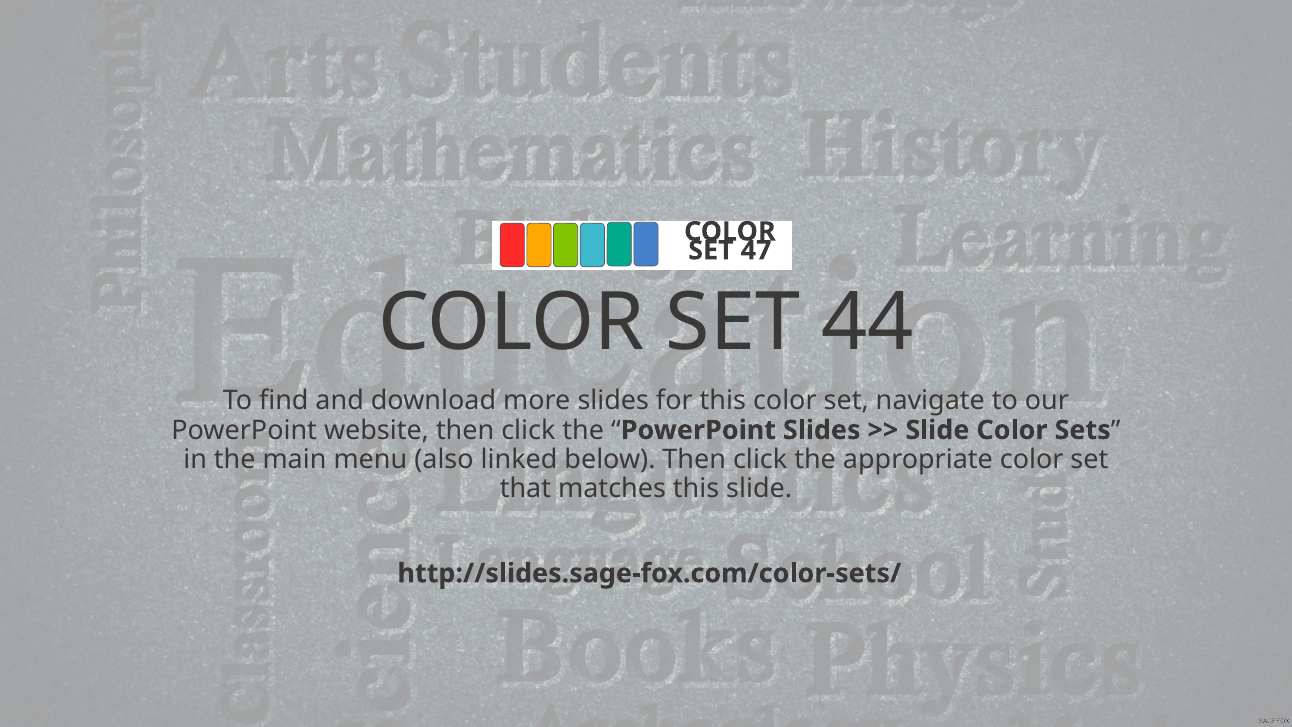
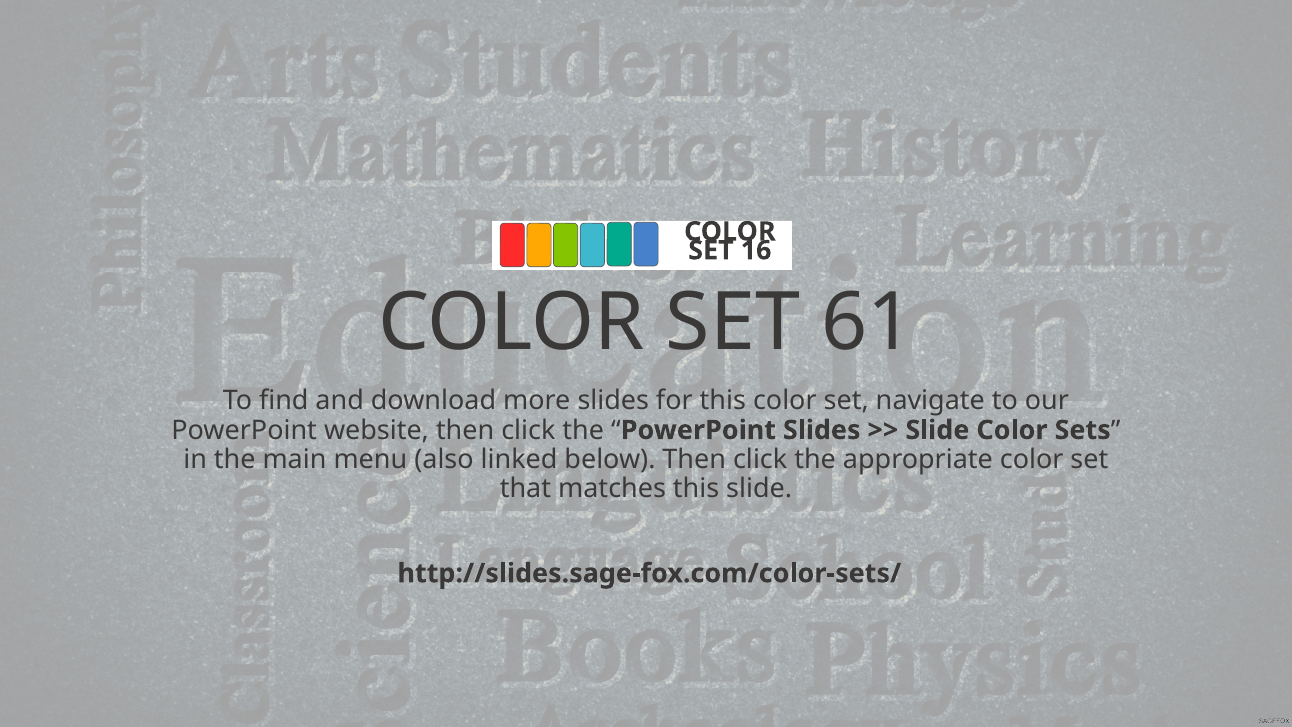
47: 47 -> 16 (756, 250)
44: 44 -> 61 (867, 323)
